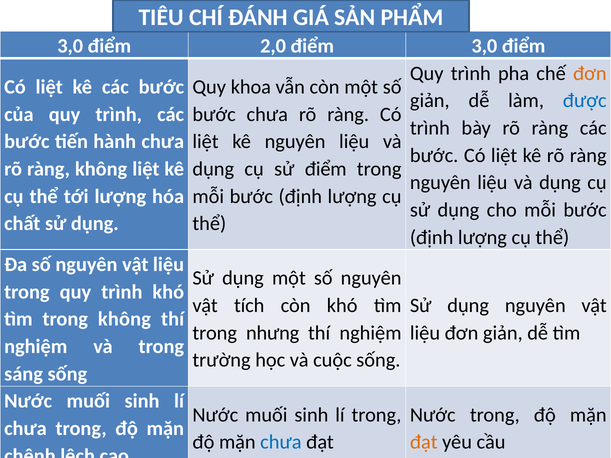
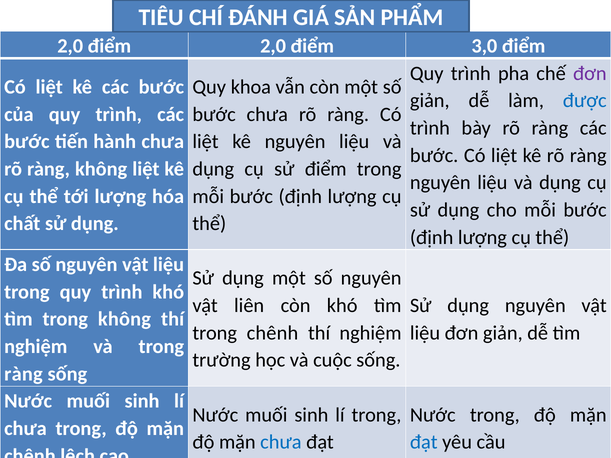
3,0: 3,0 -> 2,0 (70, 46)
đơn colour: orange -> purple (590, 73)
tích: tích -> liên (249, 306)
trong nhưng: nhưng -> chênh (272, 333)
sáng: sáng -> ràng (23, 374)
đạt colour: orange -> blue (424, 442)
